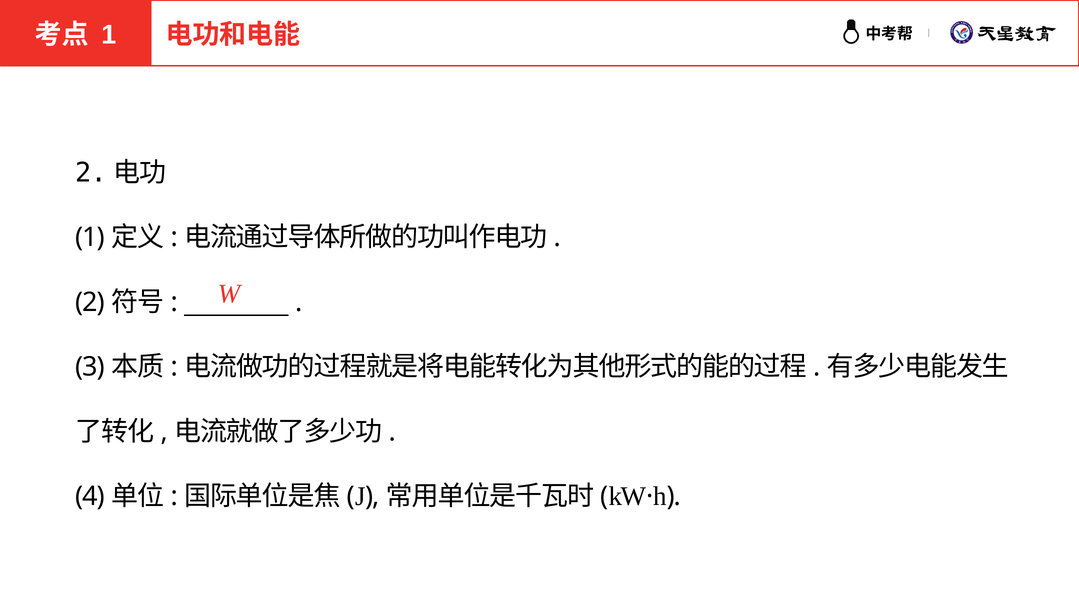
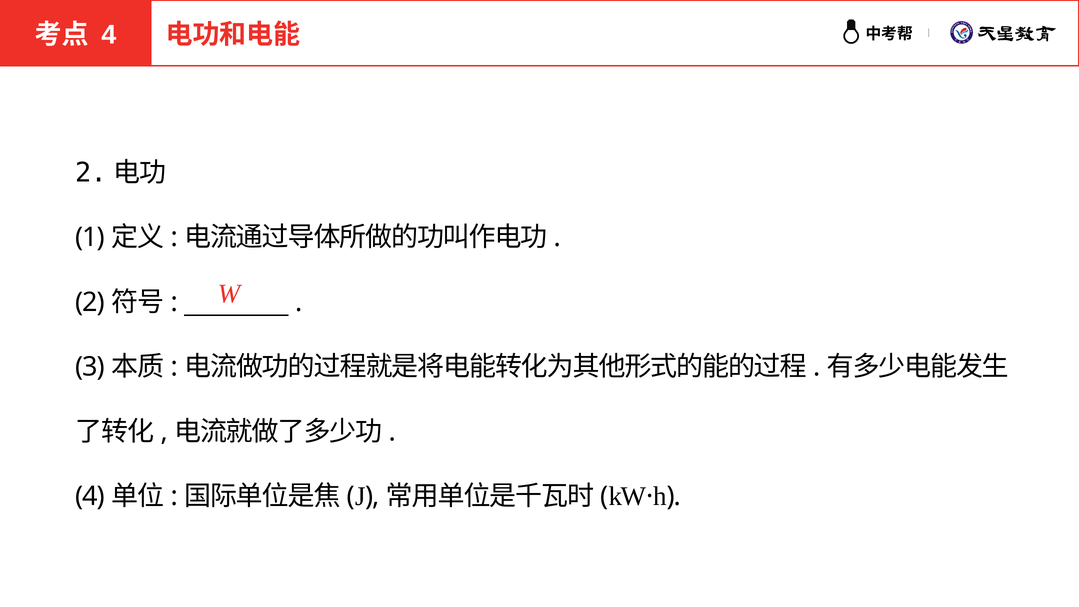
1: 1 -> 4 (109, 35)
